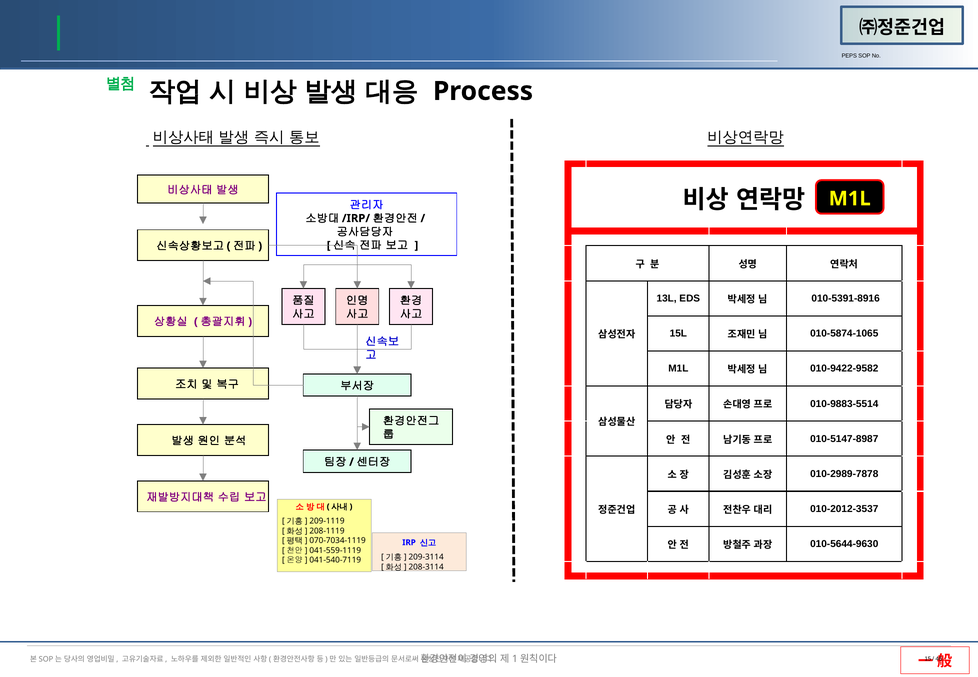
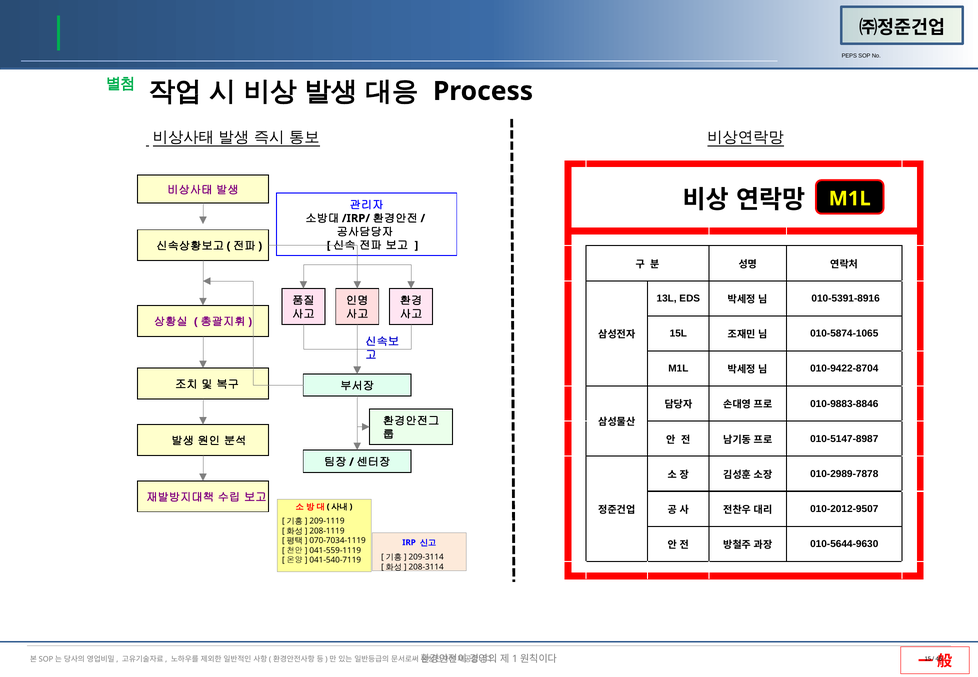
010-9422-9582: 010-9422-9582 -> 010-9422-8704 (844, 369)
010-9883-5514: 010-9883-5514 -> 010-9883-8846 (844, 404)
010-2012-3537: 010-2012-3537 -> 010-2012-9507 (844, 509)
